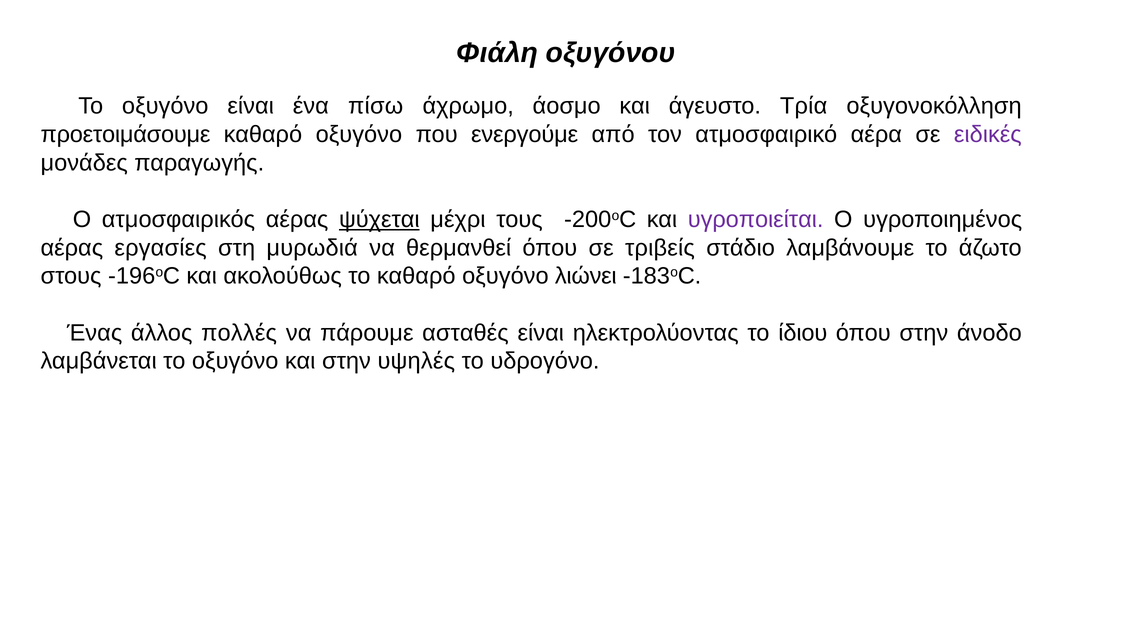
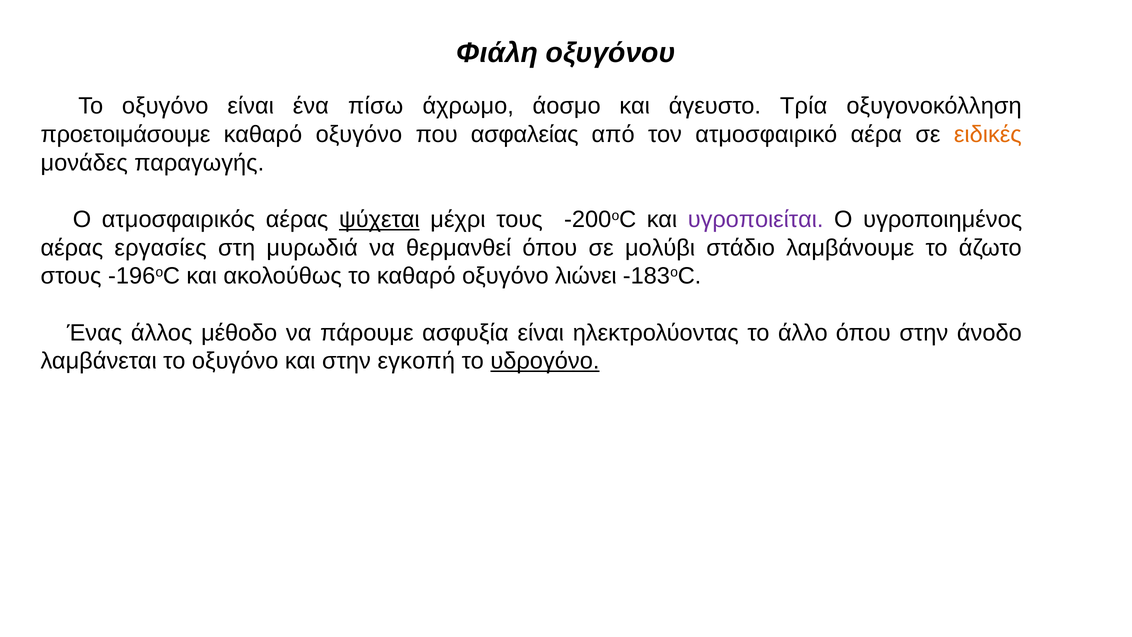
ενεργούμε: ενεργούμε -> ασφαλείας (525, 134)
ειδικές colour: purple -> orange (988, 134)
τριβείς: τριβείς -> μολύβι (660, 248)
πολλές: πολλές -> μέθοδο (239, 333)
ασταθές: ασταθές -> ασφυξία (465, 333)
ίδιου: ίδιου -> άλλο (803, 333)
υψηλές: υψηλές -> εγκοπή (416, 361)
υδρογόνο underline: none -> present (545, 361)
